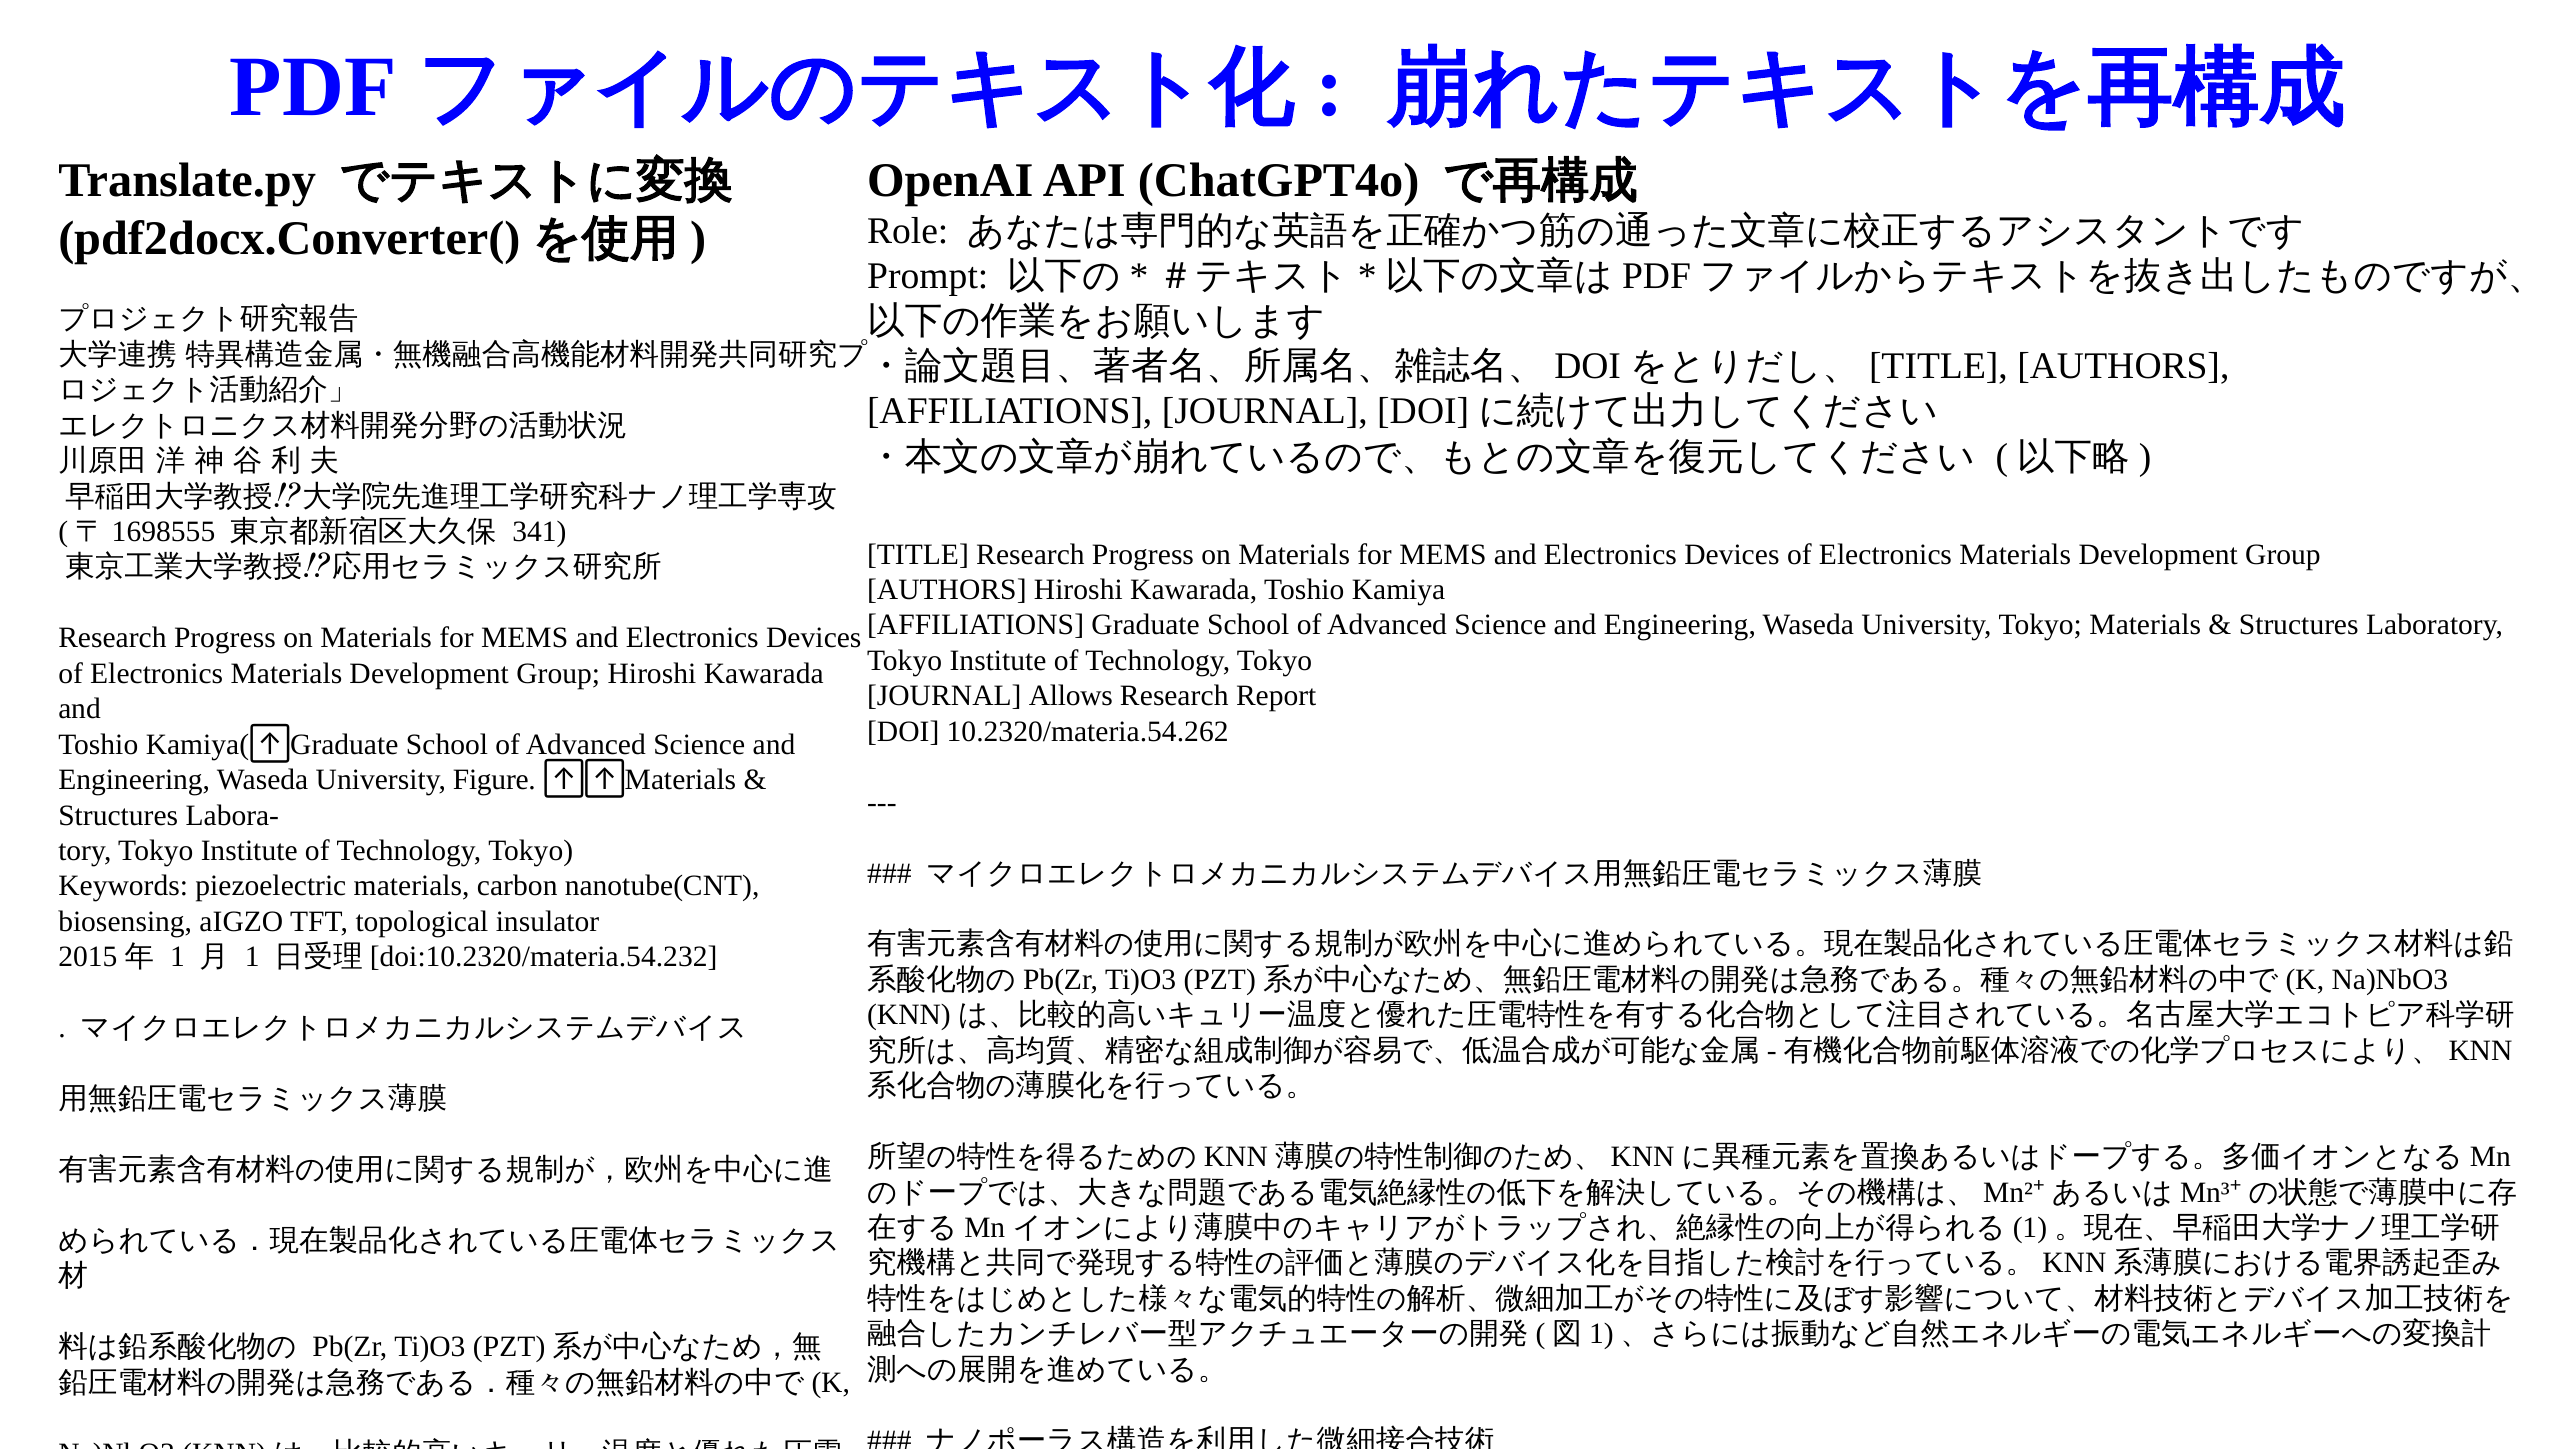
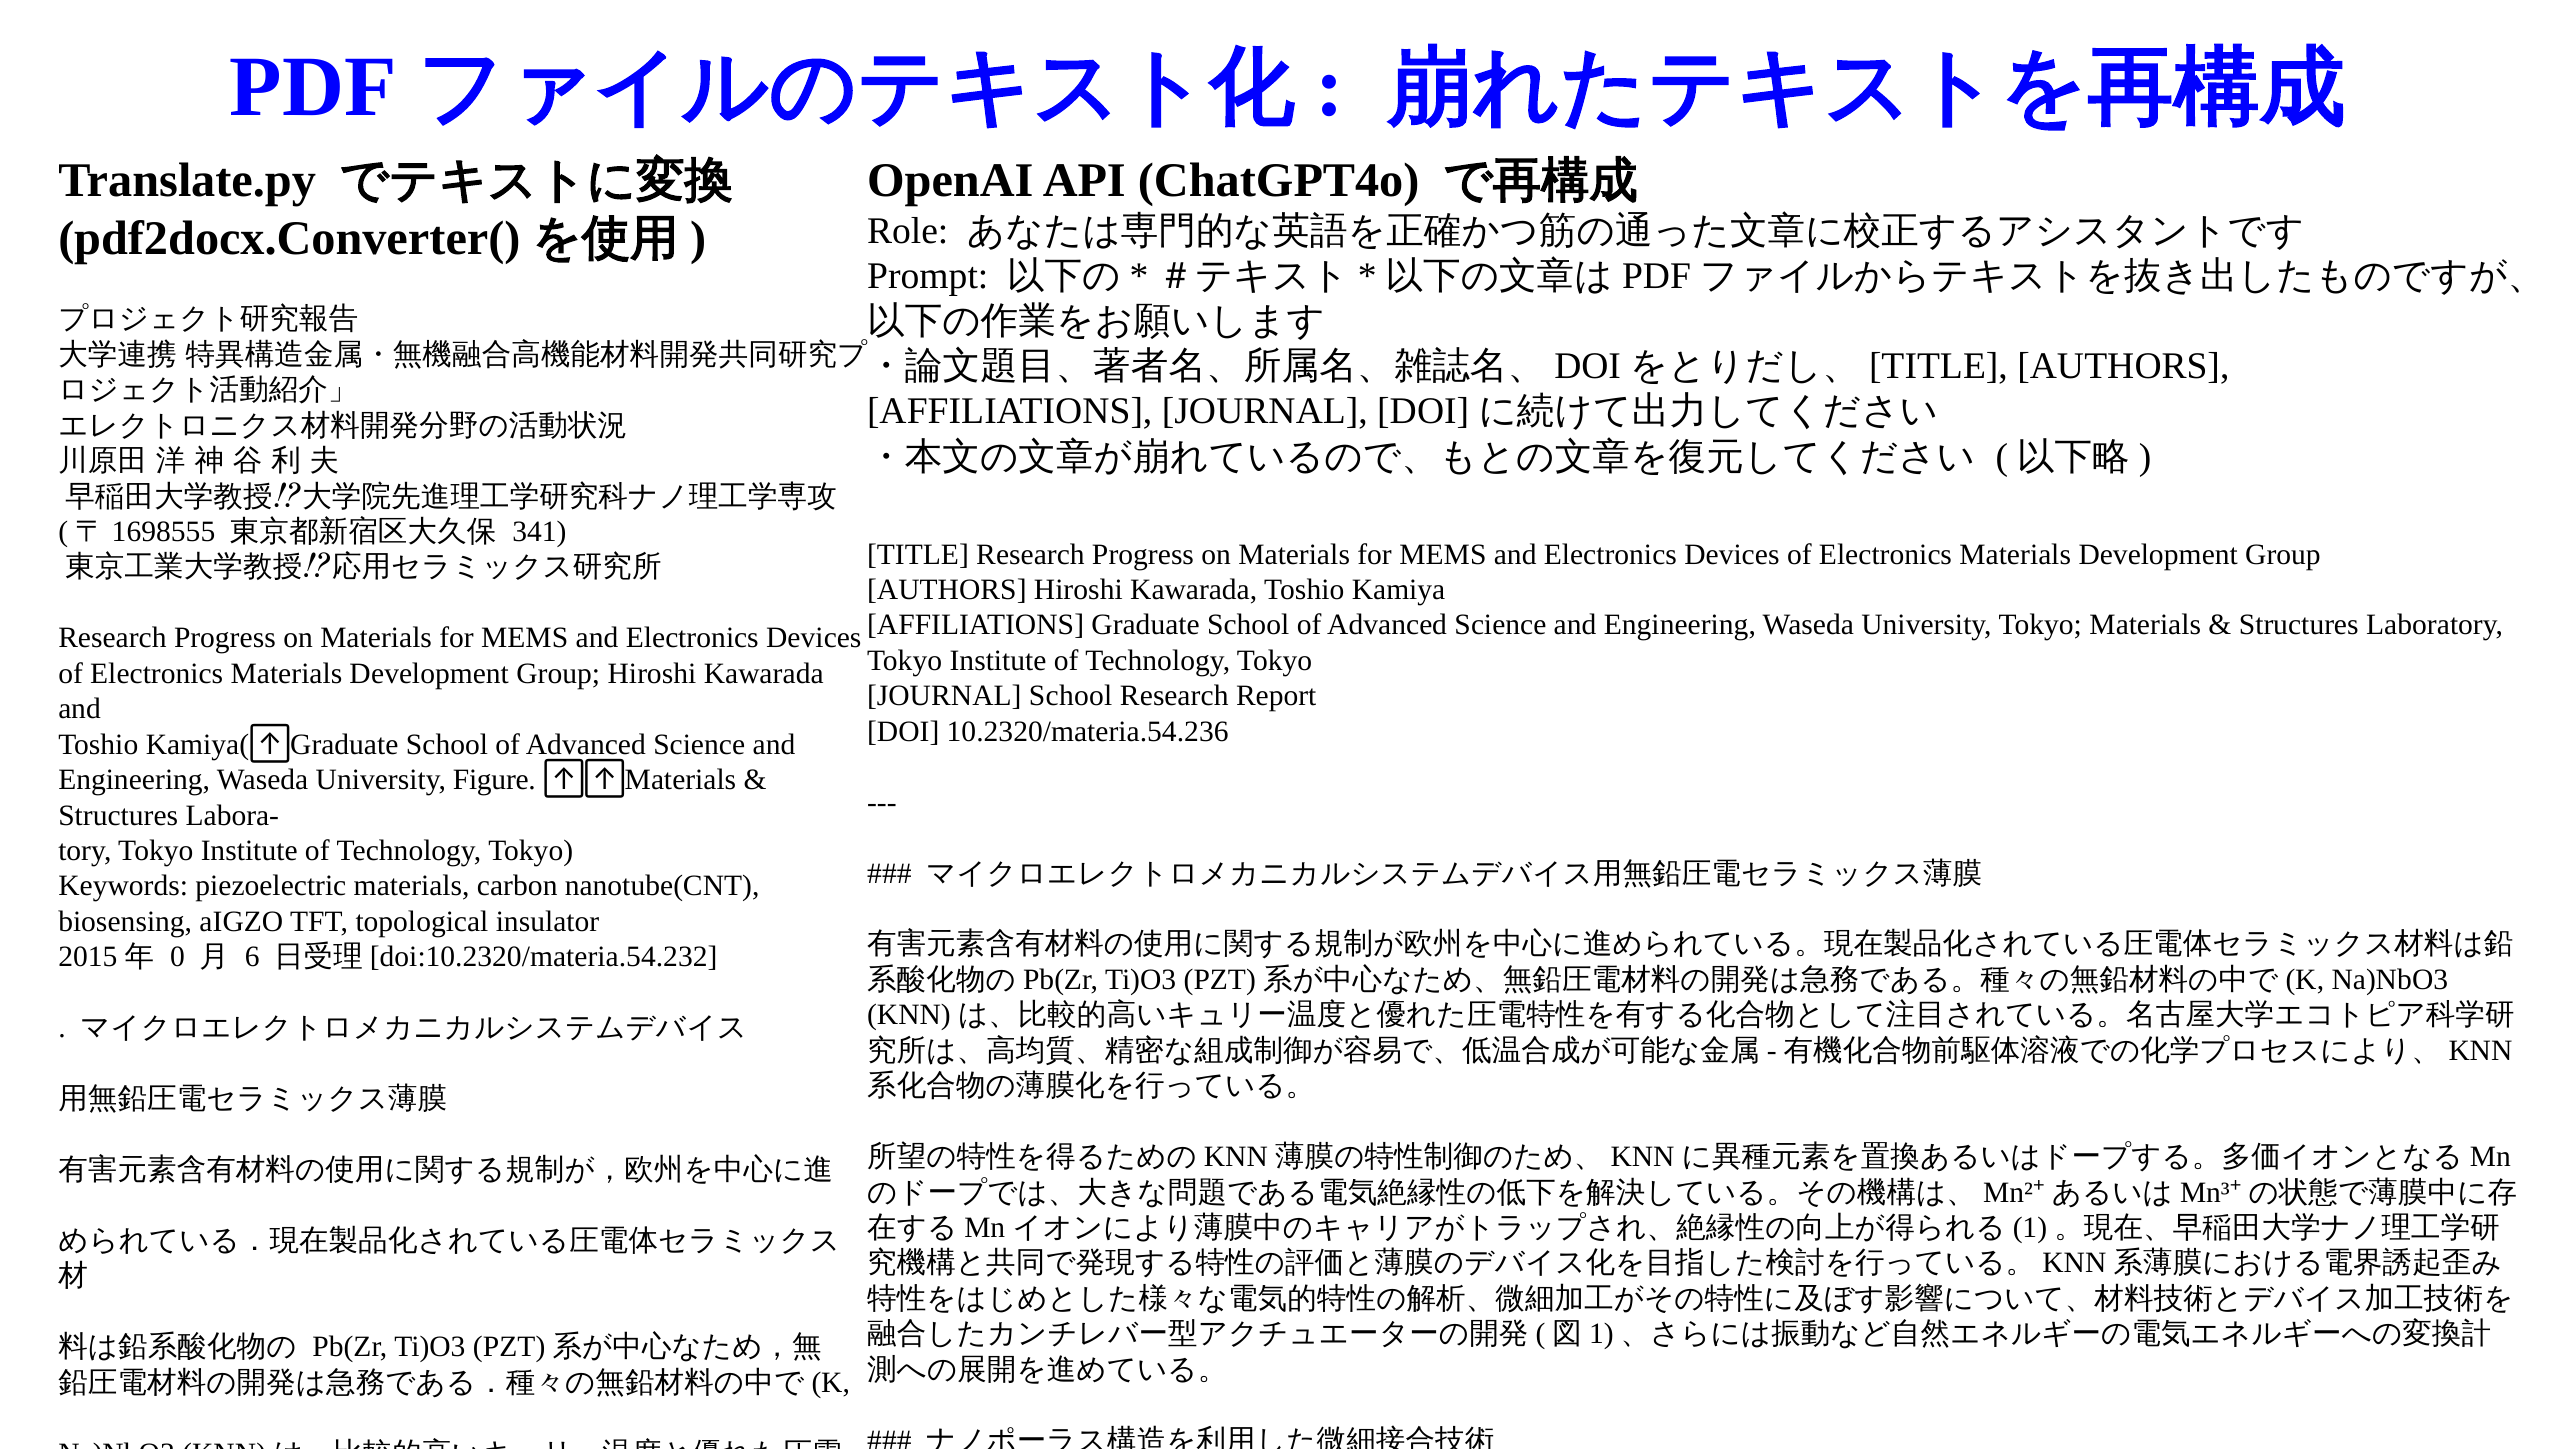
JOURNAL Allows: Allows -> School (1071, 696)
10.2320/materia.54.262: 10.2320/materia.54.262 -> 10.2320/materia.54.236 (1088, 731)
1: 1 -> 0 (177, 957)
1: 1 -> 6 (252, 957)
